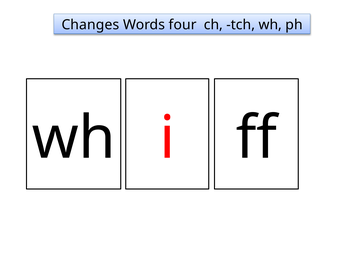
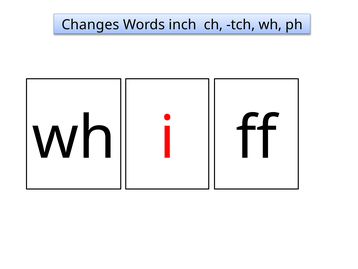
four: four -> inch (183, 25)
